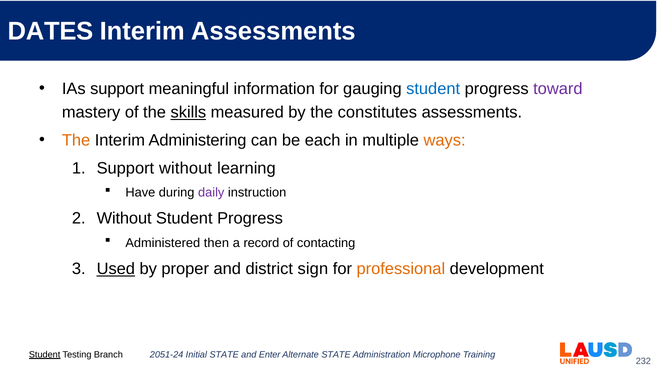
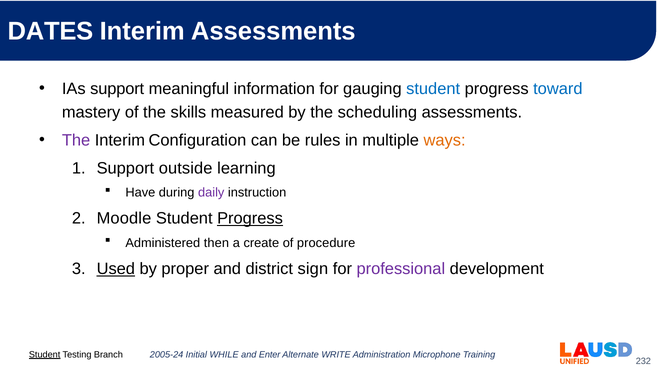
toward colour: purple -> blue (558, 89)
skills underline: present -> none (188, 113)
constitutes: constitutes -> scheduling (377, 113)
The colour: orange -> purple (76, 140)
Administering: Administering -> Configuration (197, 140)
each: each -> rules (323, 140)
Support without: without -> outside (186, 168)
Without: Without -> Moodle (124, 218)
Progress underline: none -> present (250, 218)
record: record -> create (261, 243)
contacting: contacting -> procedure (326, 243)
professional colour: orange -> purple (401, 269)
2051-24: 2051-24 -> 2005-24 (167, 355)
Initial STATE: STATE -> WHILE (224, 355)
Alternate STATE: STATE -> WRITE (336, 355)
